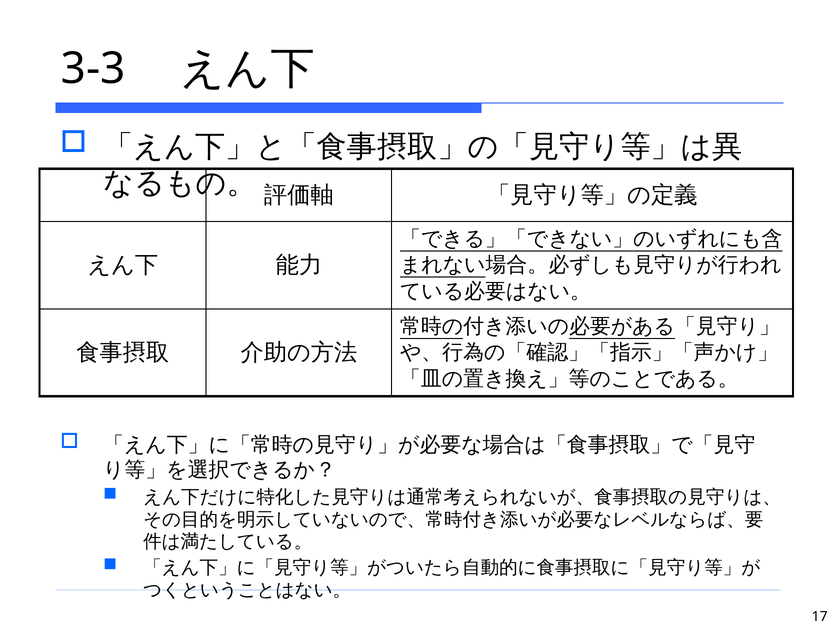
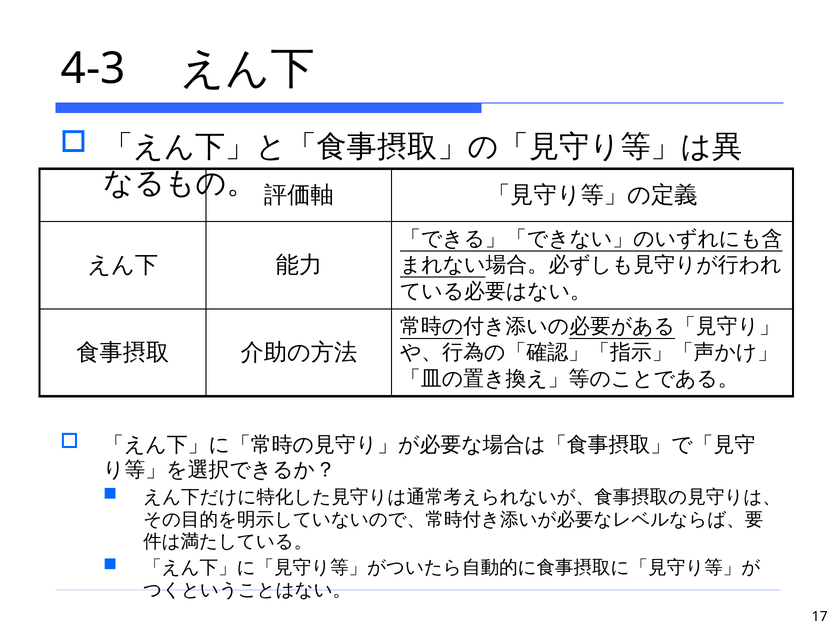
3-3: 3-3 -> 4-3 (93, 69)
